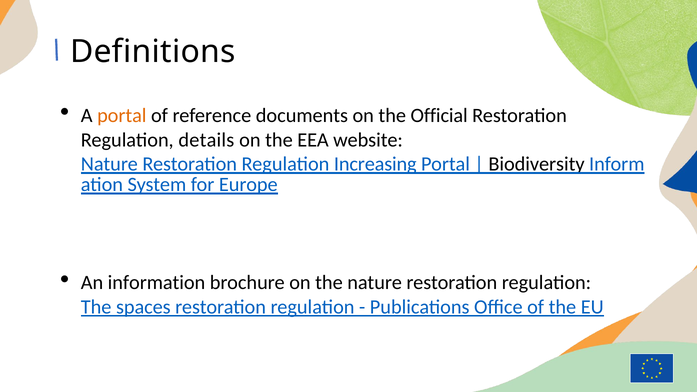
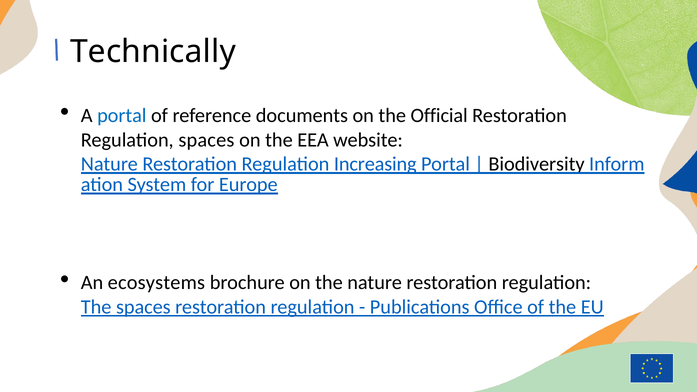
Definitions: Definitions -> Technically (153, 52)
portal colour: orange -> blue (122, 115)
Regulation details: details -> spaces (206, 140)
information: information -> ecosystems (156, 283)
